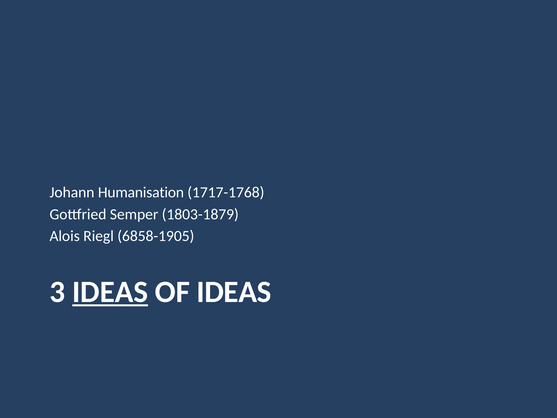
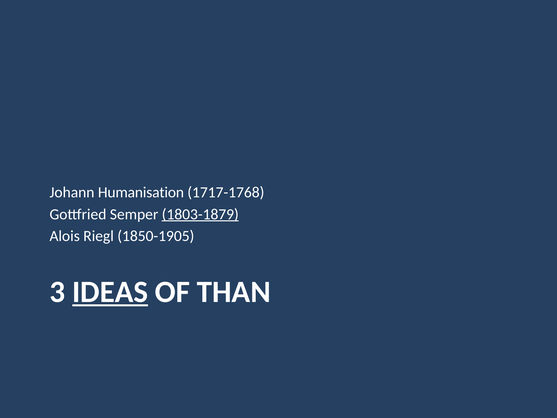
1803-1879 underline: none -> present (200, 214)
6858-1905: 6858-1905 -> 1850-1905 (156, 236)
OF IDEAS: IDEAS -> THAN (234, 292)
